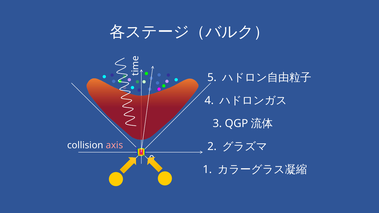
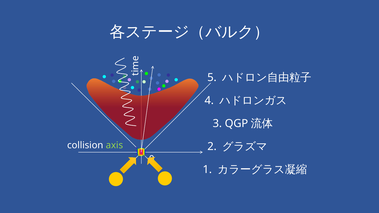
axis colour: pink -> light green (114, 145)
